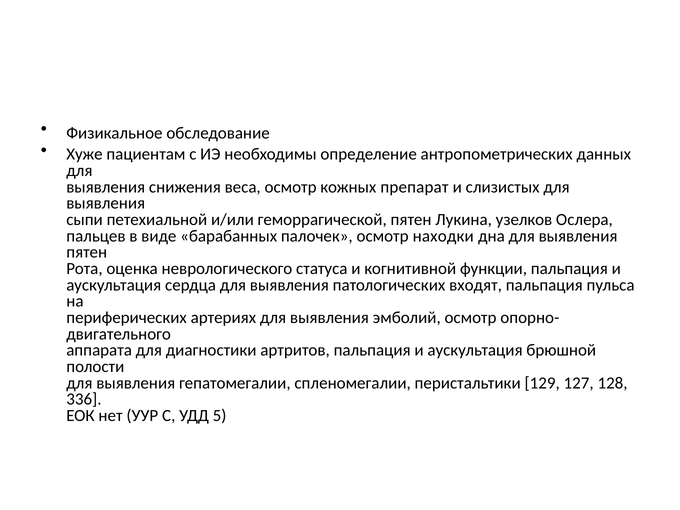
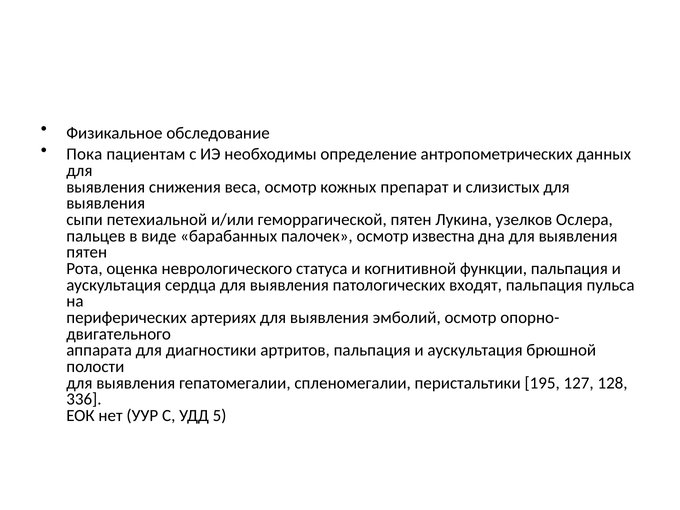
Хуже: Хуже -> Пока (84, 154)
находки: находки -> известна (443, 236)
129: 129 -> 195 (542, 383)
